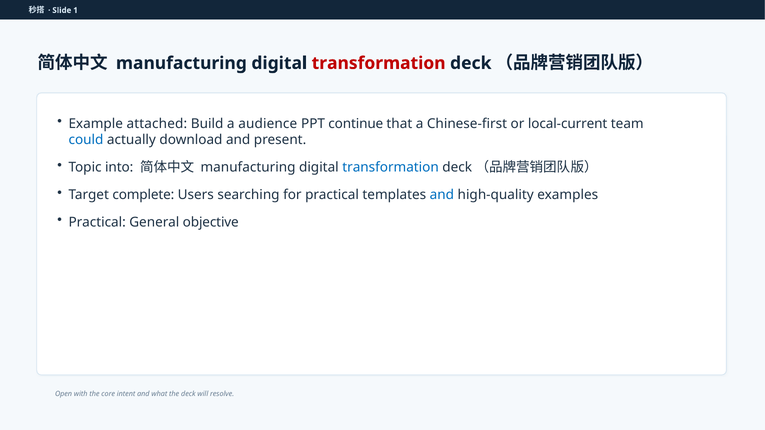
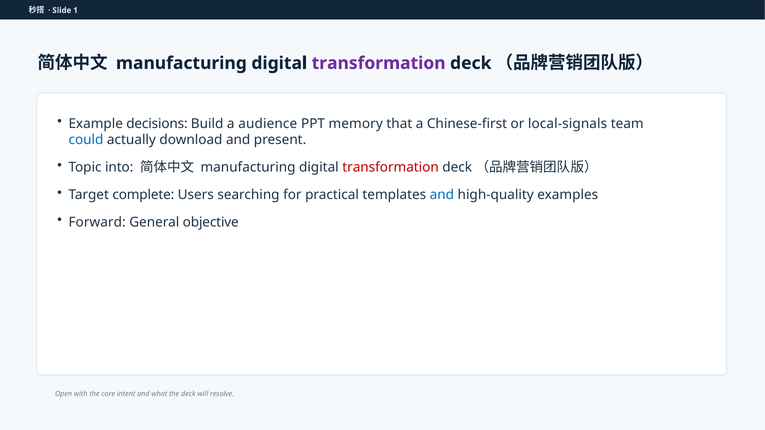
transformation colour: red -> purple (379, 63)
attached: attached -> decisions (157, 124)
continue: continue -> memory (356, 124)
local-current: local-current -> local-signals (568, 124)
transformation colour: blue -> red (391, 167)
Practical: Practical -> Forward (97, 222)
